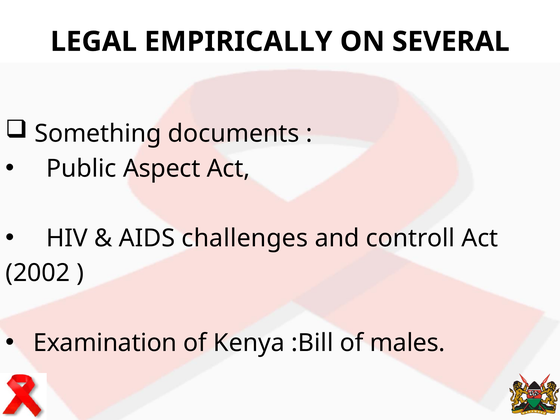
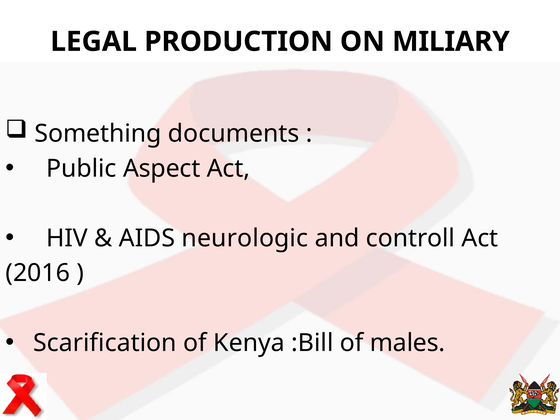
EMPIRICALLY: EMPIRICALLY -> PRODUCTION (239, 42)
SEVERAL: SEVERAL -> MILIARY (451, 42)
challenges: challenges -> neurologic (245, 238)
2002: 2002 -> 2016 (38, 273)
Examination: Examination -> Scarification (105, 343)
